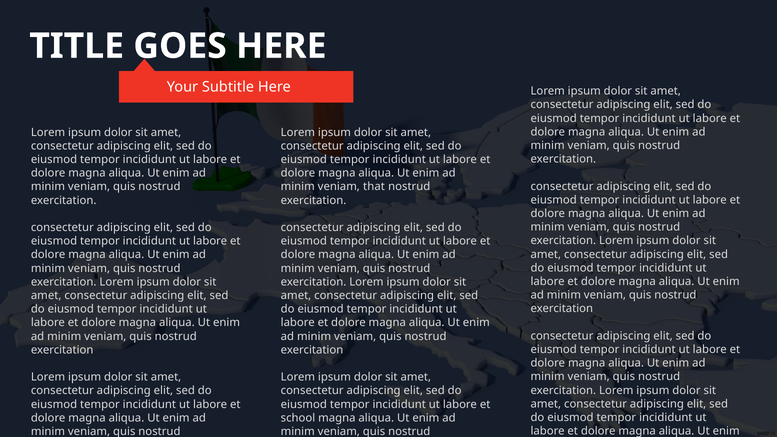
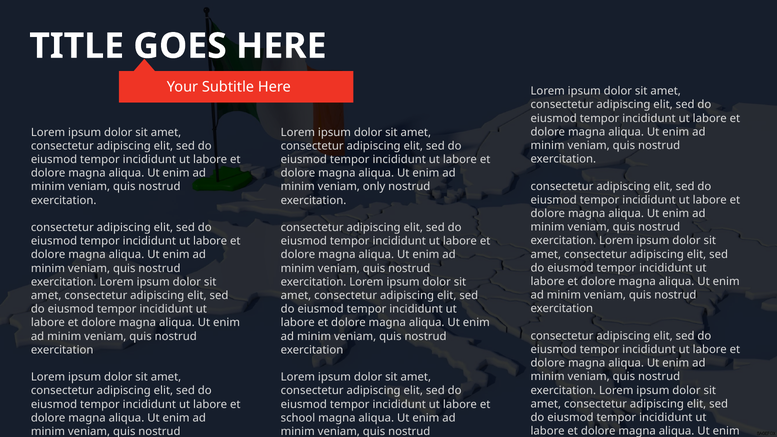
that: that -> only (374, 187)
